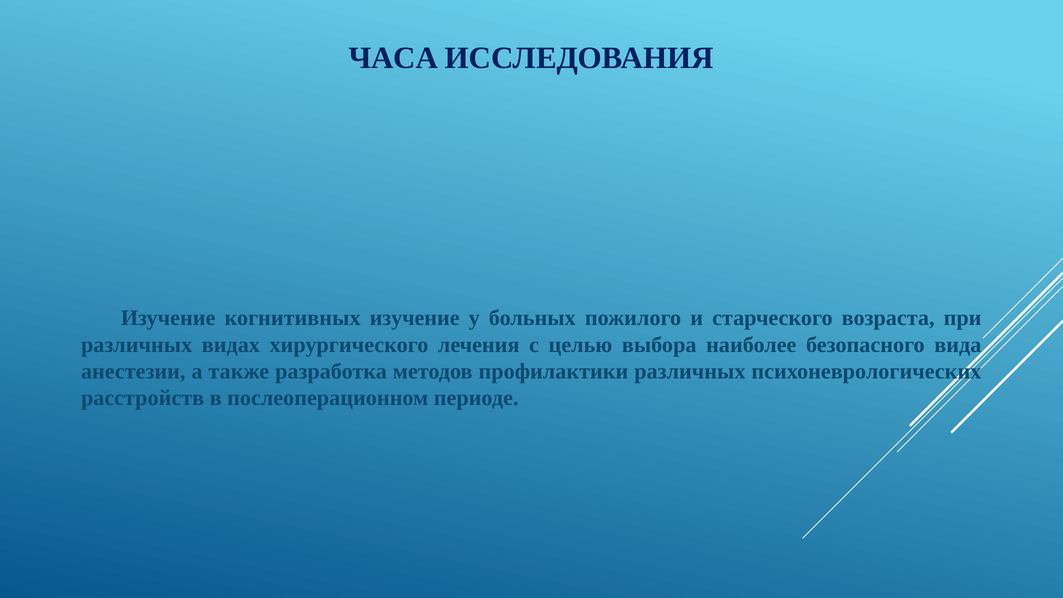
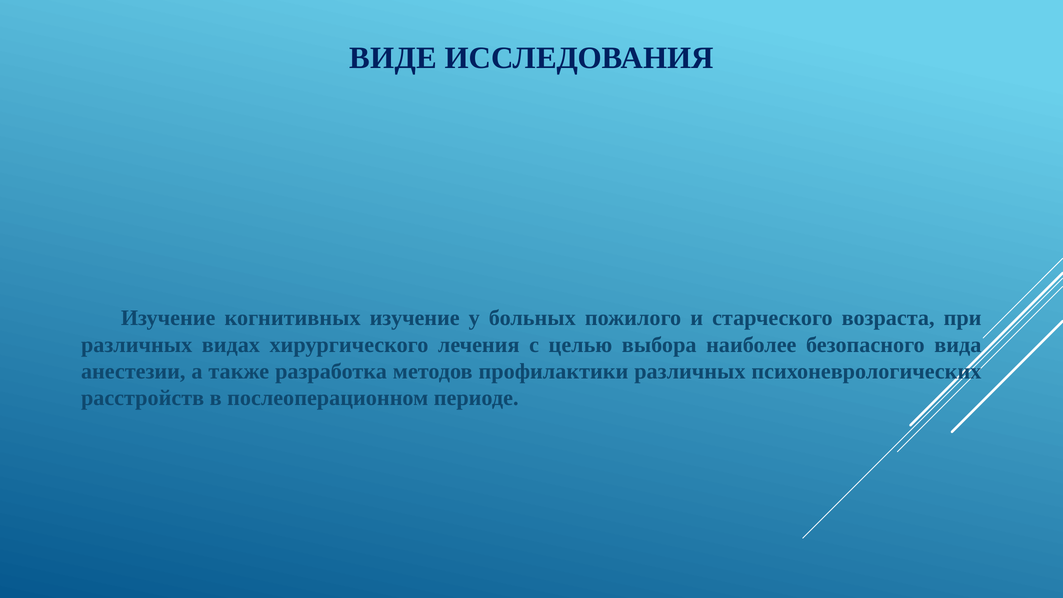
ЧАСА: ЧАСА -> ВИДЕ (393, 58)
